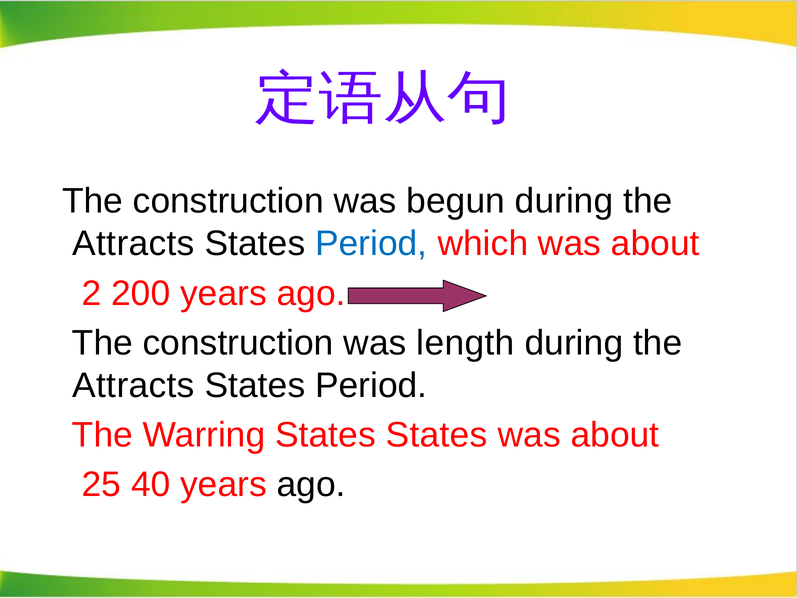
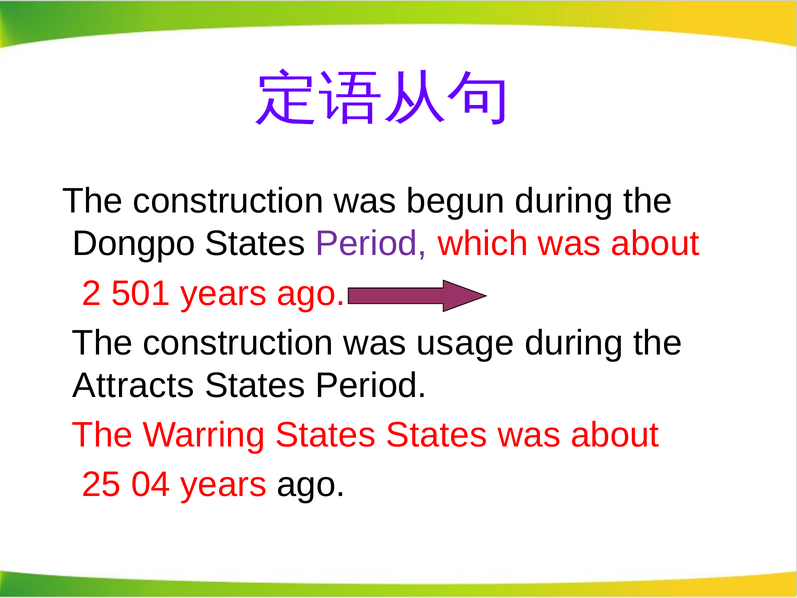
Attracts: Attracts -> Dongpo (134, 244)
Period colour: blue -> purple (371, 244)
200: 200 -> 501 (141, 293)
length: length -> usage (465, 343)
40: 40 -> 04 (151, 485)
